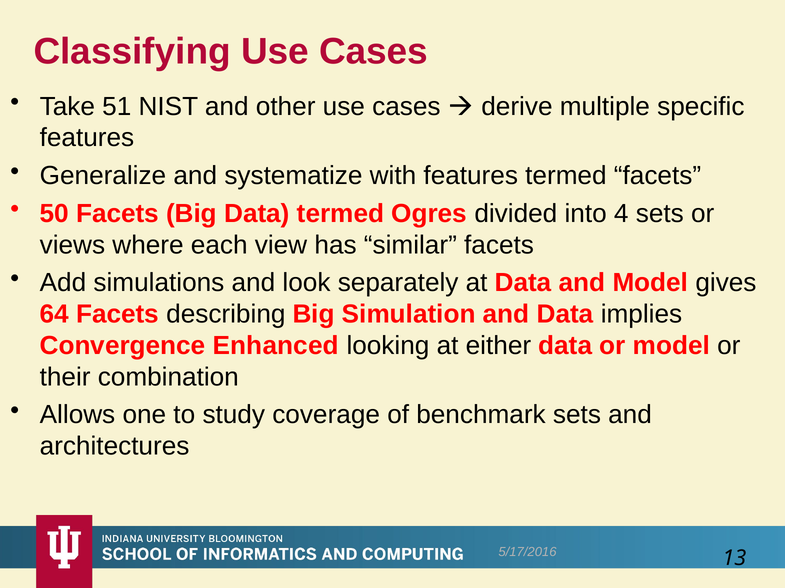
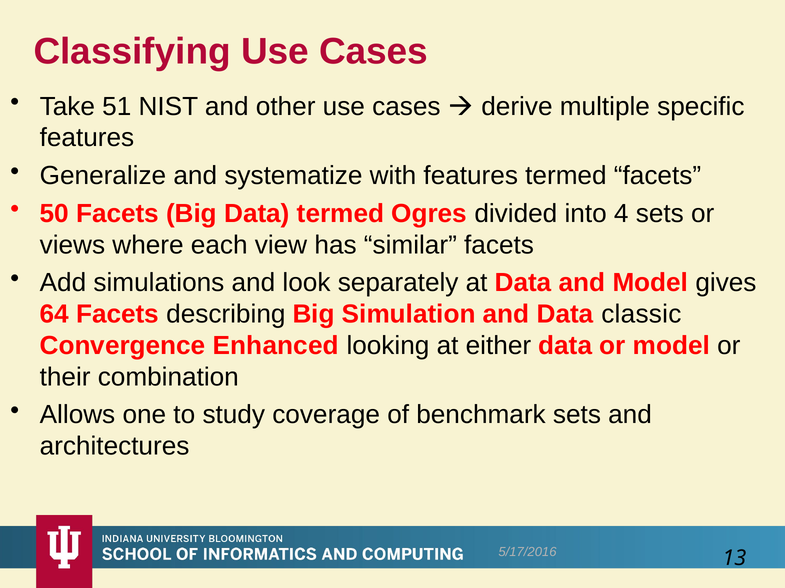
implies: implies -> classic (641, 315)
